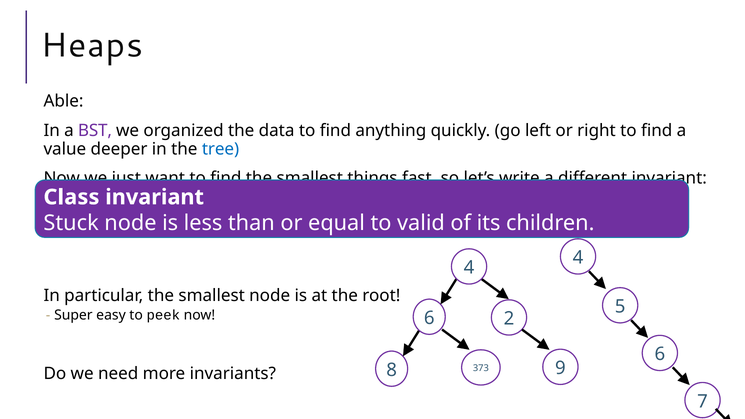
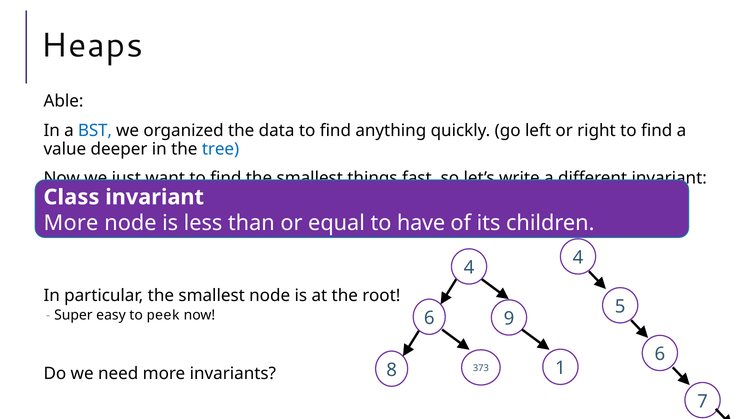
BST colour: purple -> blue (95, 131)
Stuck: Stuck -> More (71, 223)
valid: valid -> have (421, 223)
2: 2 -> 9 (509, 319)
9: 9 -> 1 (560, 368)
